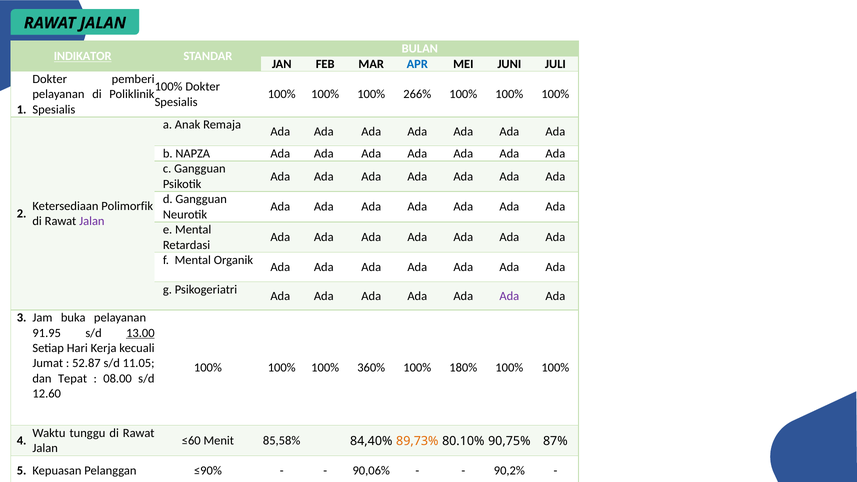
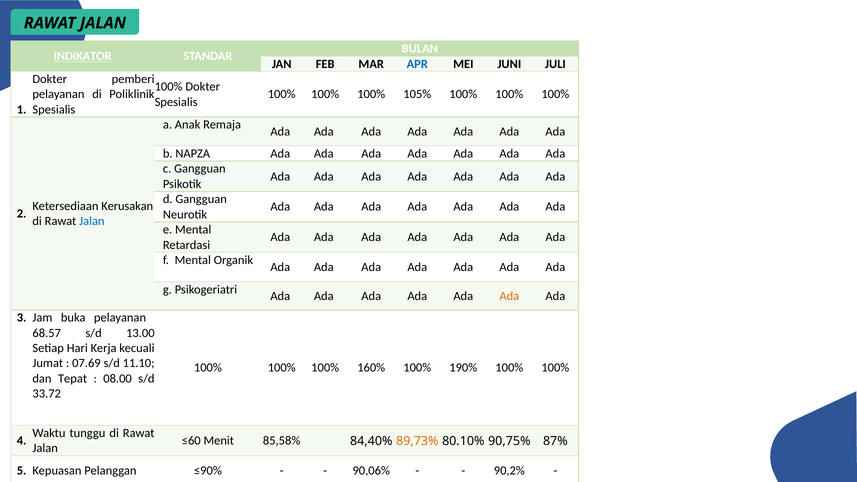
266%: 266% -> 105% (417, 94)
Polimorfik: Polimorfik -> Kerusakan (127, 206)
Jalan colour: purple -> blue (92, 221)
Ada colour: purple -> orange (509, 296)
91.95: 91.95 -> 68.57 (47, 333)
13.00 underline: present -> none (140, 333)
52.87: 52.87 -> 07.69 (86, 363)
11.05: 11.05 -> 11.10 (139, 363)
360%: 360% -> 160% (371, 368)
180%: 180% -> 190% (463, 368)
12.60: 12.60 -> 33.72 (47, 394)
